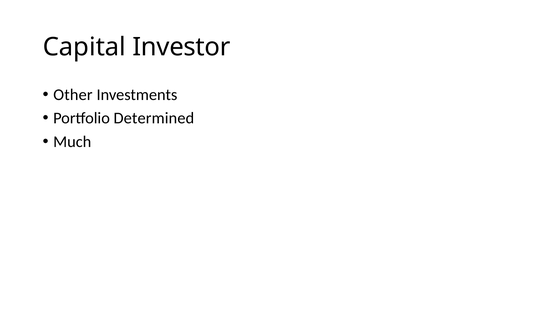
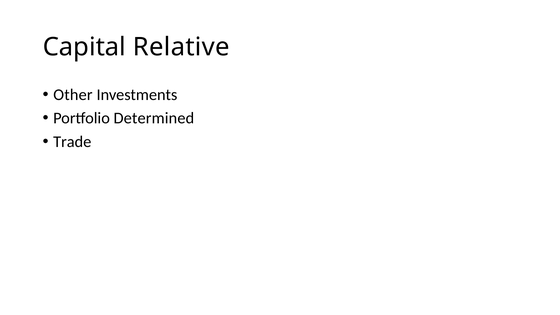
Investor: Investor -> Relative (181, 47)
Much: Much -> Trade (72, 142)
